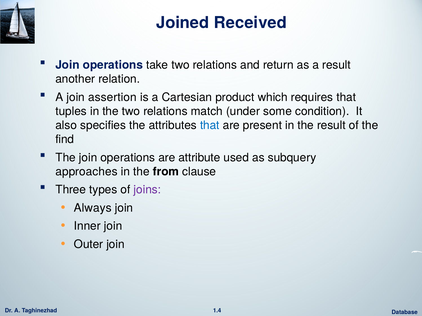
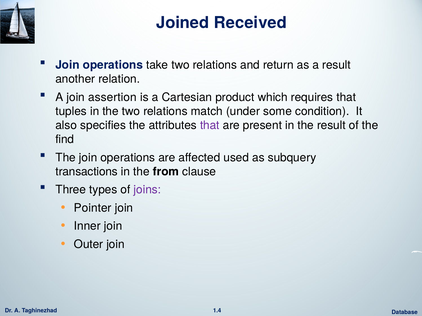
that colour: blue -> purple (210, 126)
attribute: attribute -> affected (199, 158)
approaches: approaches -> transactions (87, 172)
Always: Always -> Pointer (93, 208)
